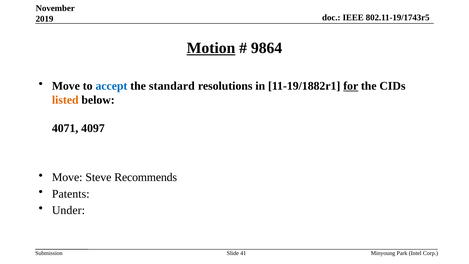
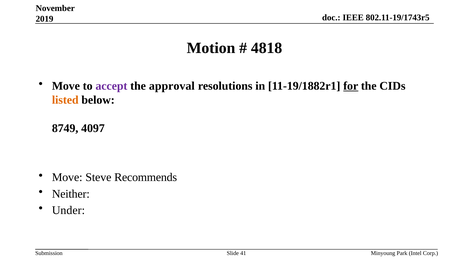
Motion underline: present -> none (211, 48)
9864: 9864 -> 4818 (267, 48)
accept colour: blue -> purple (111, 86)
standard: standard -> approval (172, 86)
4071: 4071 -> 8749 (65, 128)
Patents: Patents -> Neither (71, 194)
